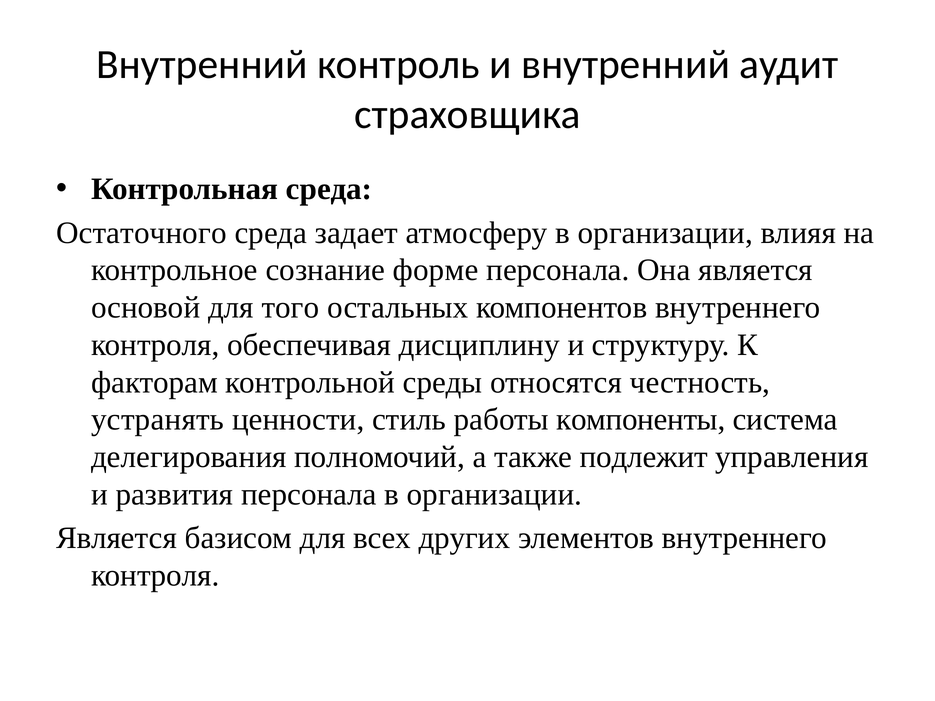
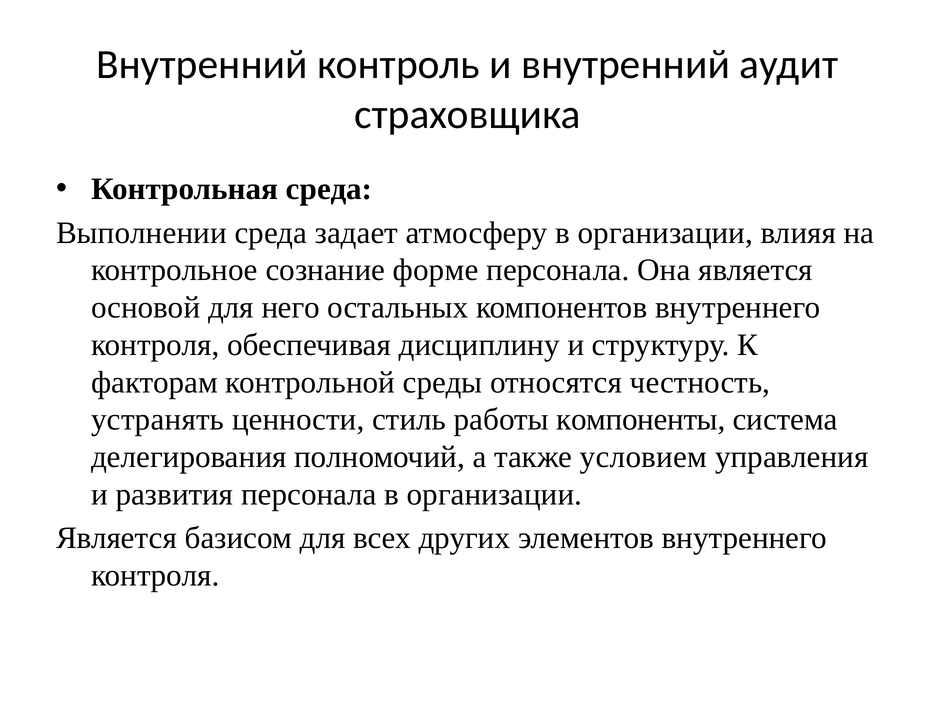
Остаточного: Остаточного -> Выполнении (141, 233)
того: того -> него (291, 308)
подлежит: подлежит -> условием (643, 457)
